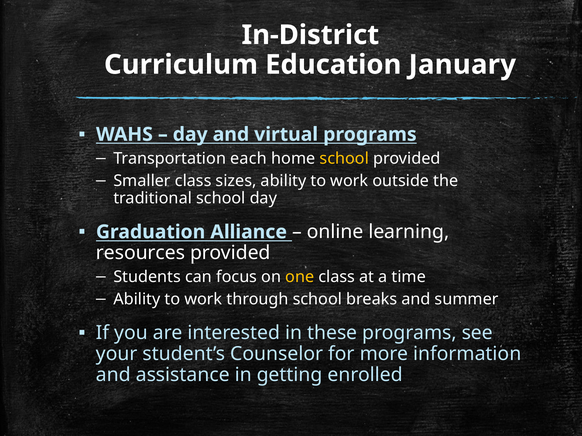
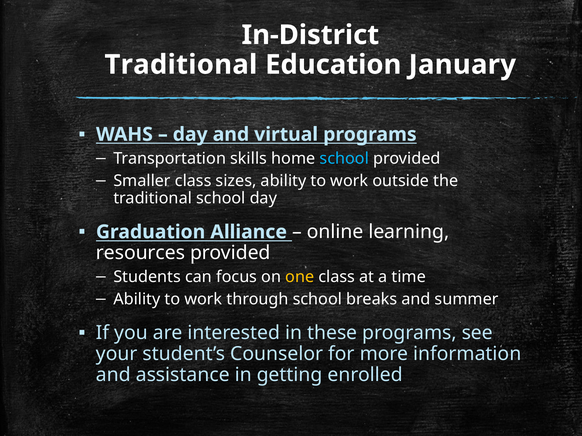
Curriculum: Curriculum -> Traditional (181, 65)
each: each -> skills (249, 159)
school colour: yellow -> light blue (344, 159)
